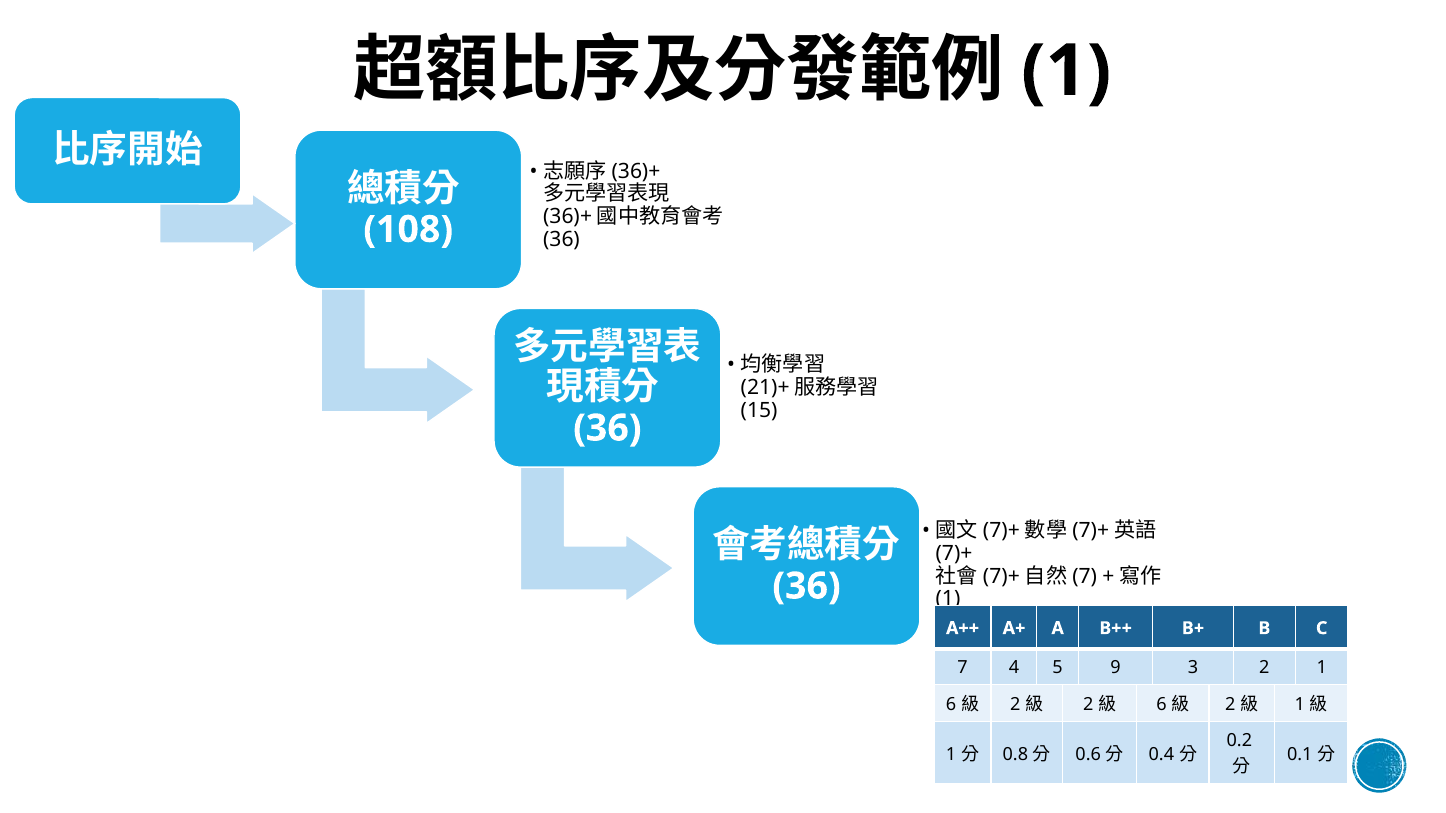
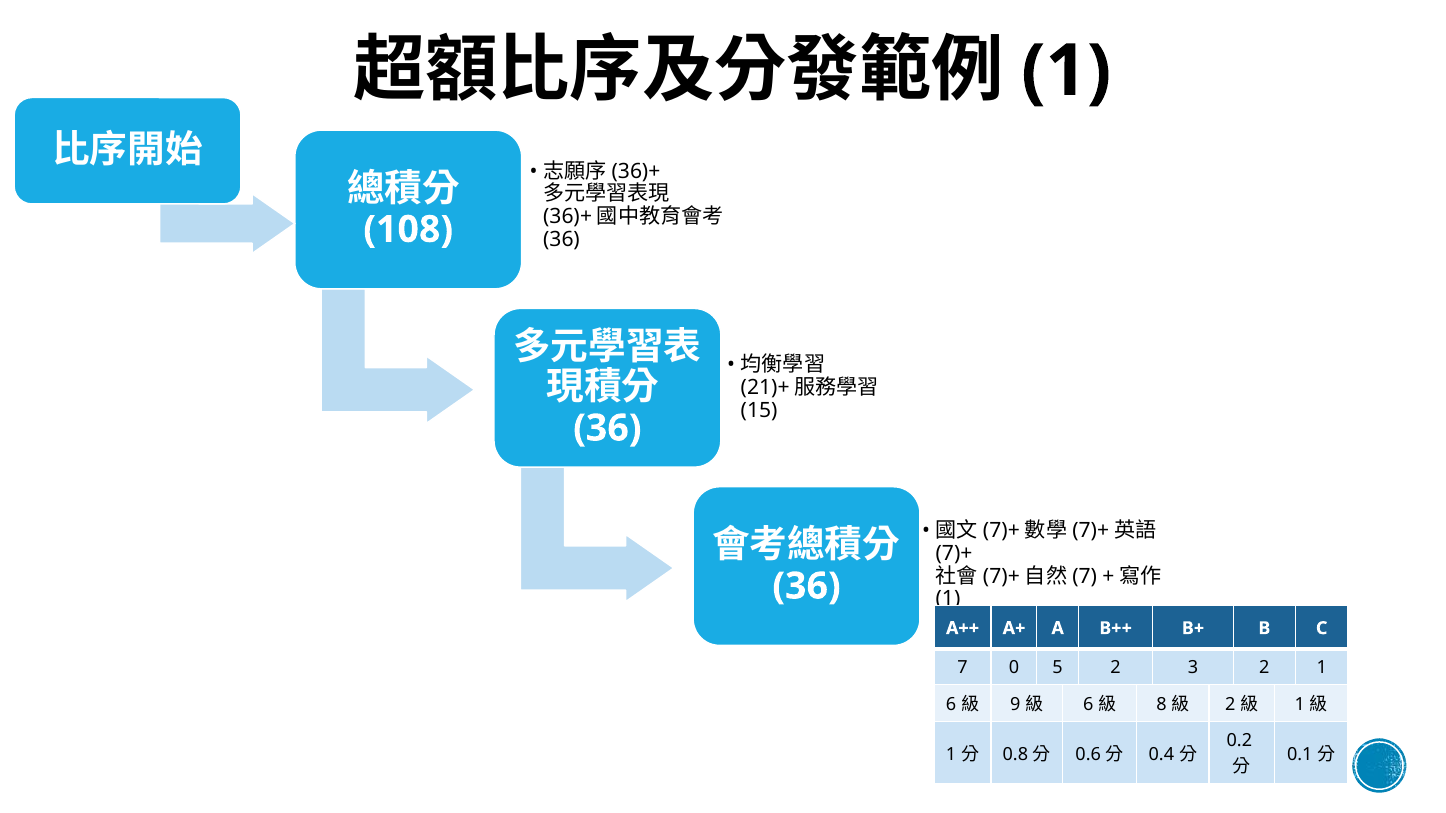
4: 4 -> 0 (1014, 668)
5 9: 9 -> 2 (1116, 668)
2: 2 -> 9 (1015, 705)
2: 2 -> 6 (1088, 705)
6: 6 -> 8 (1161, 705)
